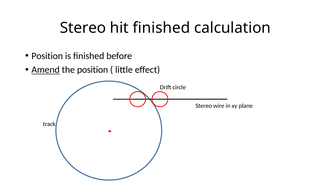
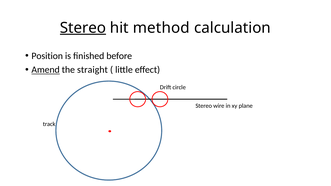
Stereo underline: none -> present (83, 28)
hit finished: finished -> method (161, 28)
the position: position -> straight (92, 70)
